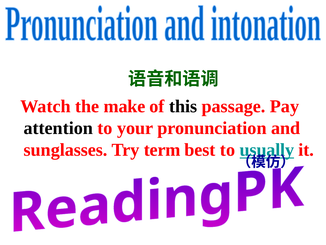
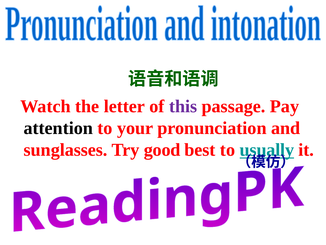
make: make -> letter (124, 106)
this colour: black -> purple (183, 106)
term: term -> good (162, 150)
